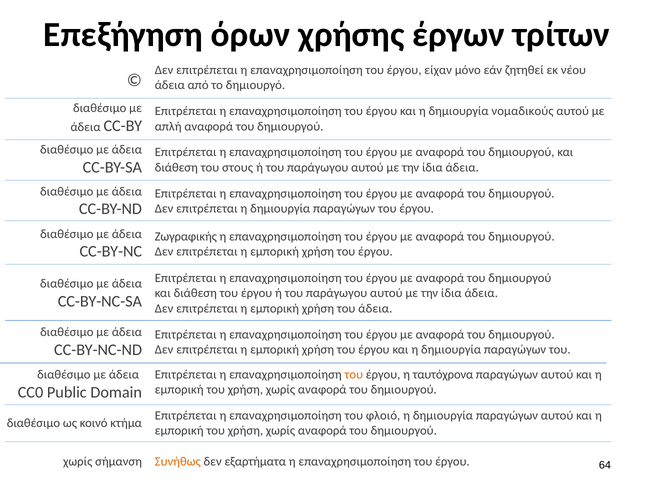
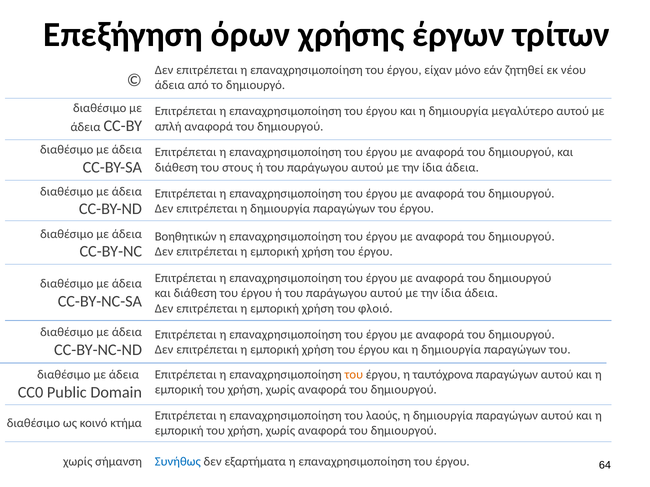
νομαδικούς: νομαδικούς -> μεγαλύτερο (523, 111)
Ζωγραφικής: Ζωγραφικής -> Βοηθητικών (186, 237)
του άδεια: άδεια -> φλοιό (375, 309)
φλοιό: φλοιό -> λαούς (383, 416)
Συνήθως colour: orange -> blue (178, 462)
